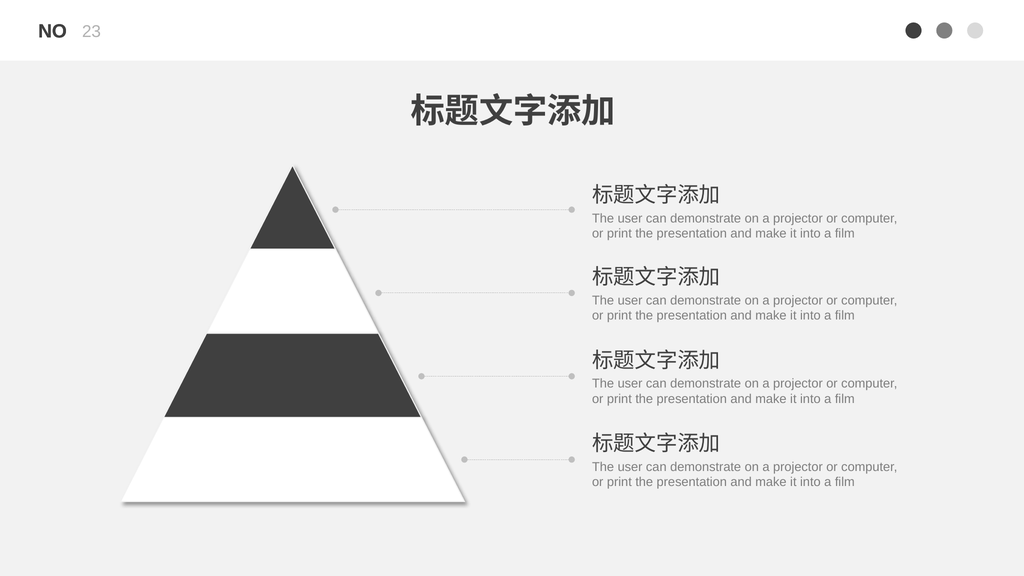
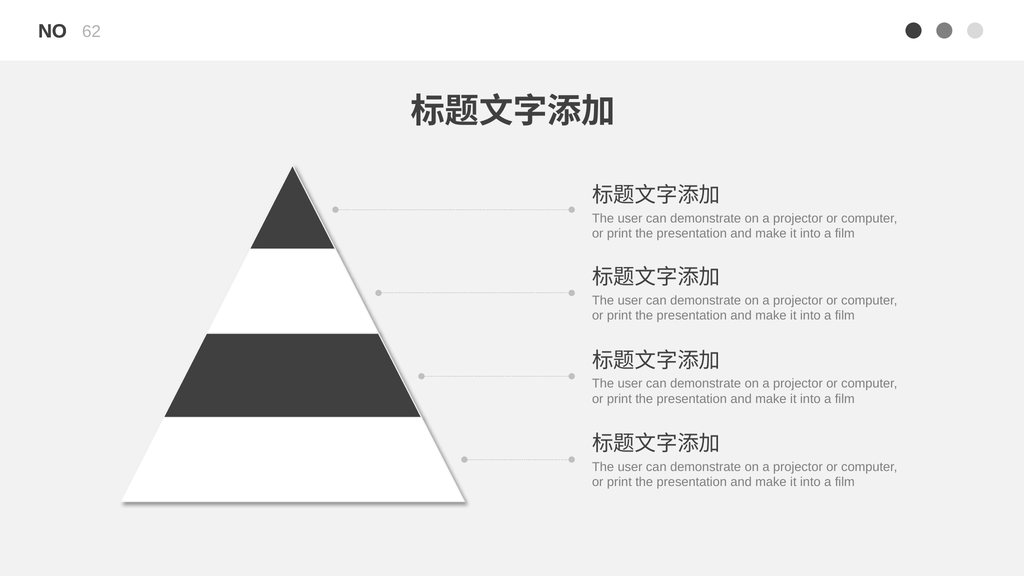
23: 23 -> 62 (91, 32)
